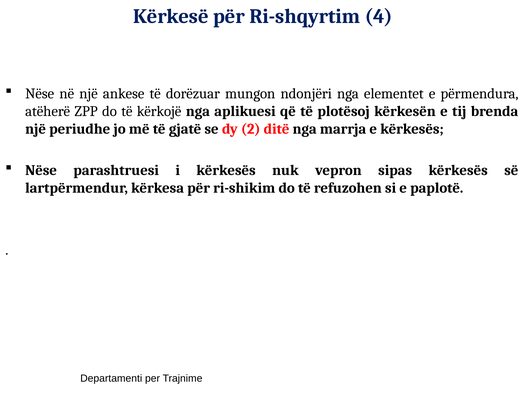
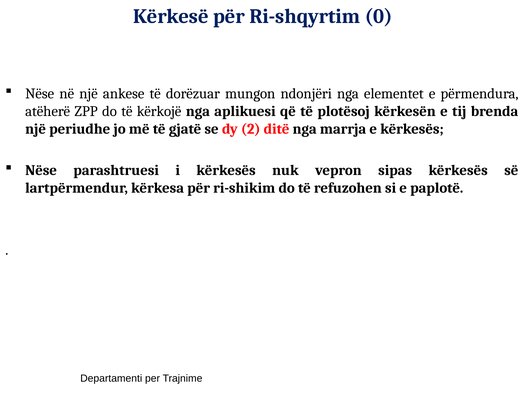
4: 4 -> 0 (379, 16)
